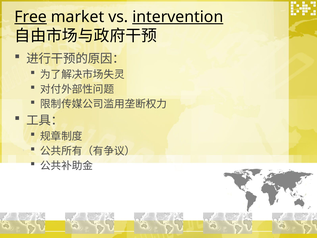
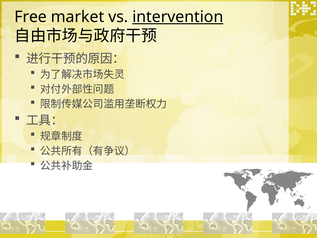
Free underline: present -> none (31, 17)
